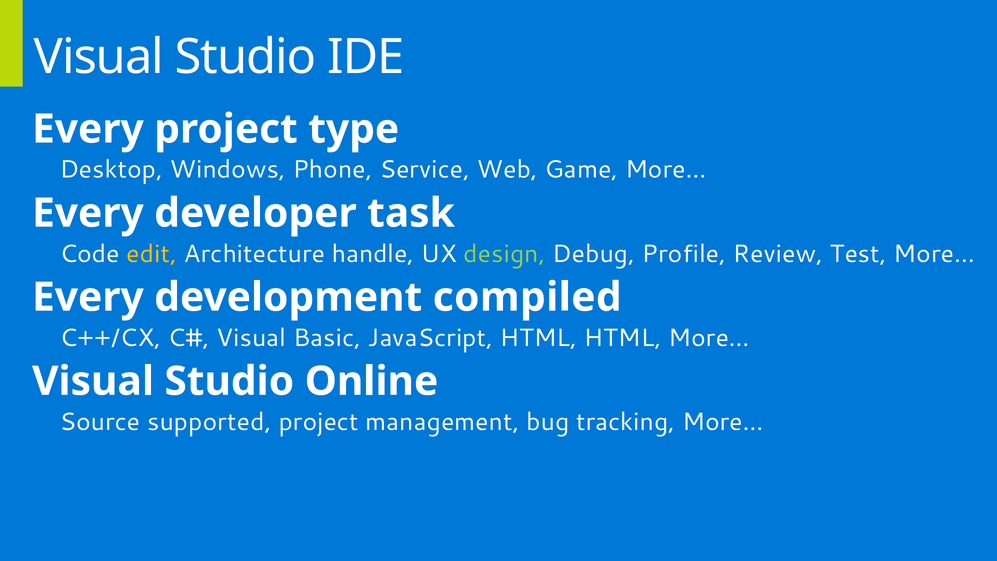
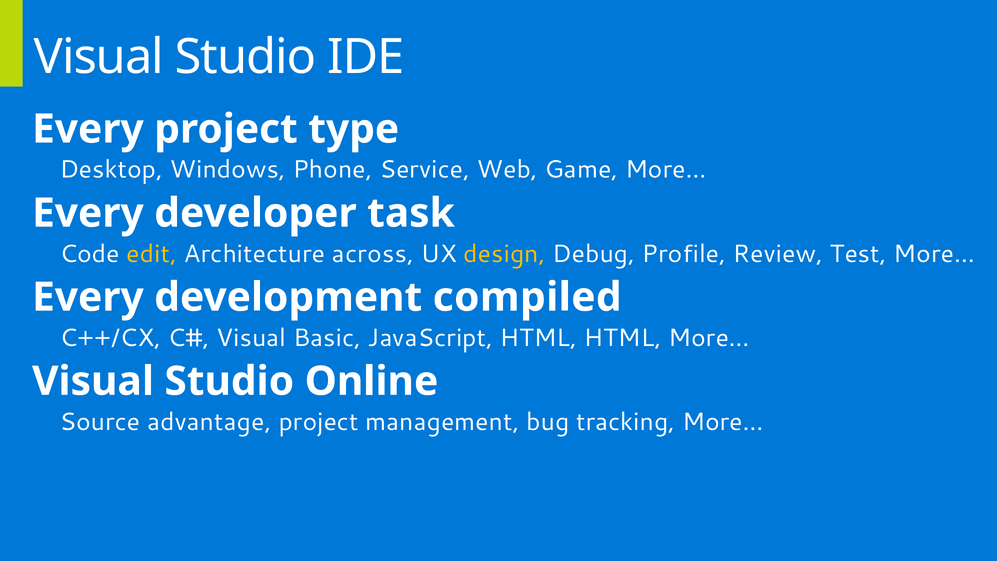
handle: handle -> across (373, 254)
design colour: light green -> yellow (505, 254)
supported: supported -> advantage (209, 422)
